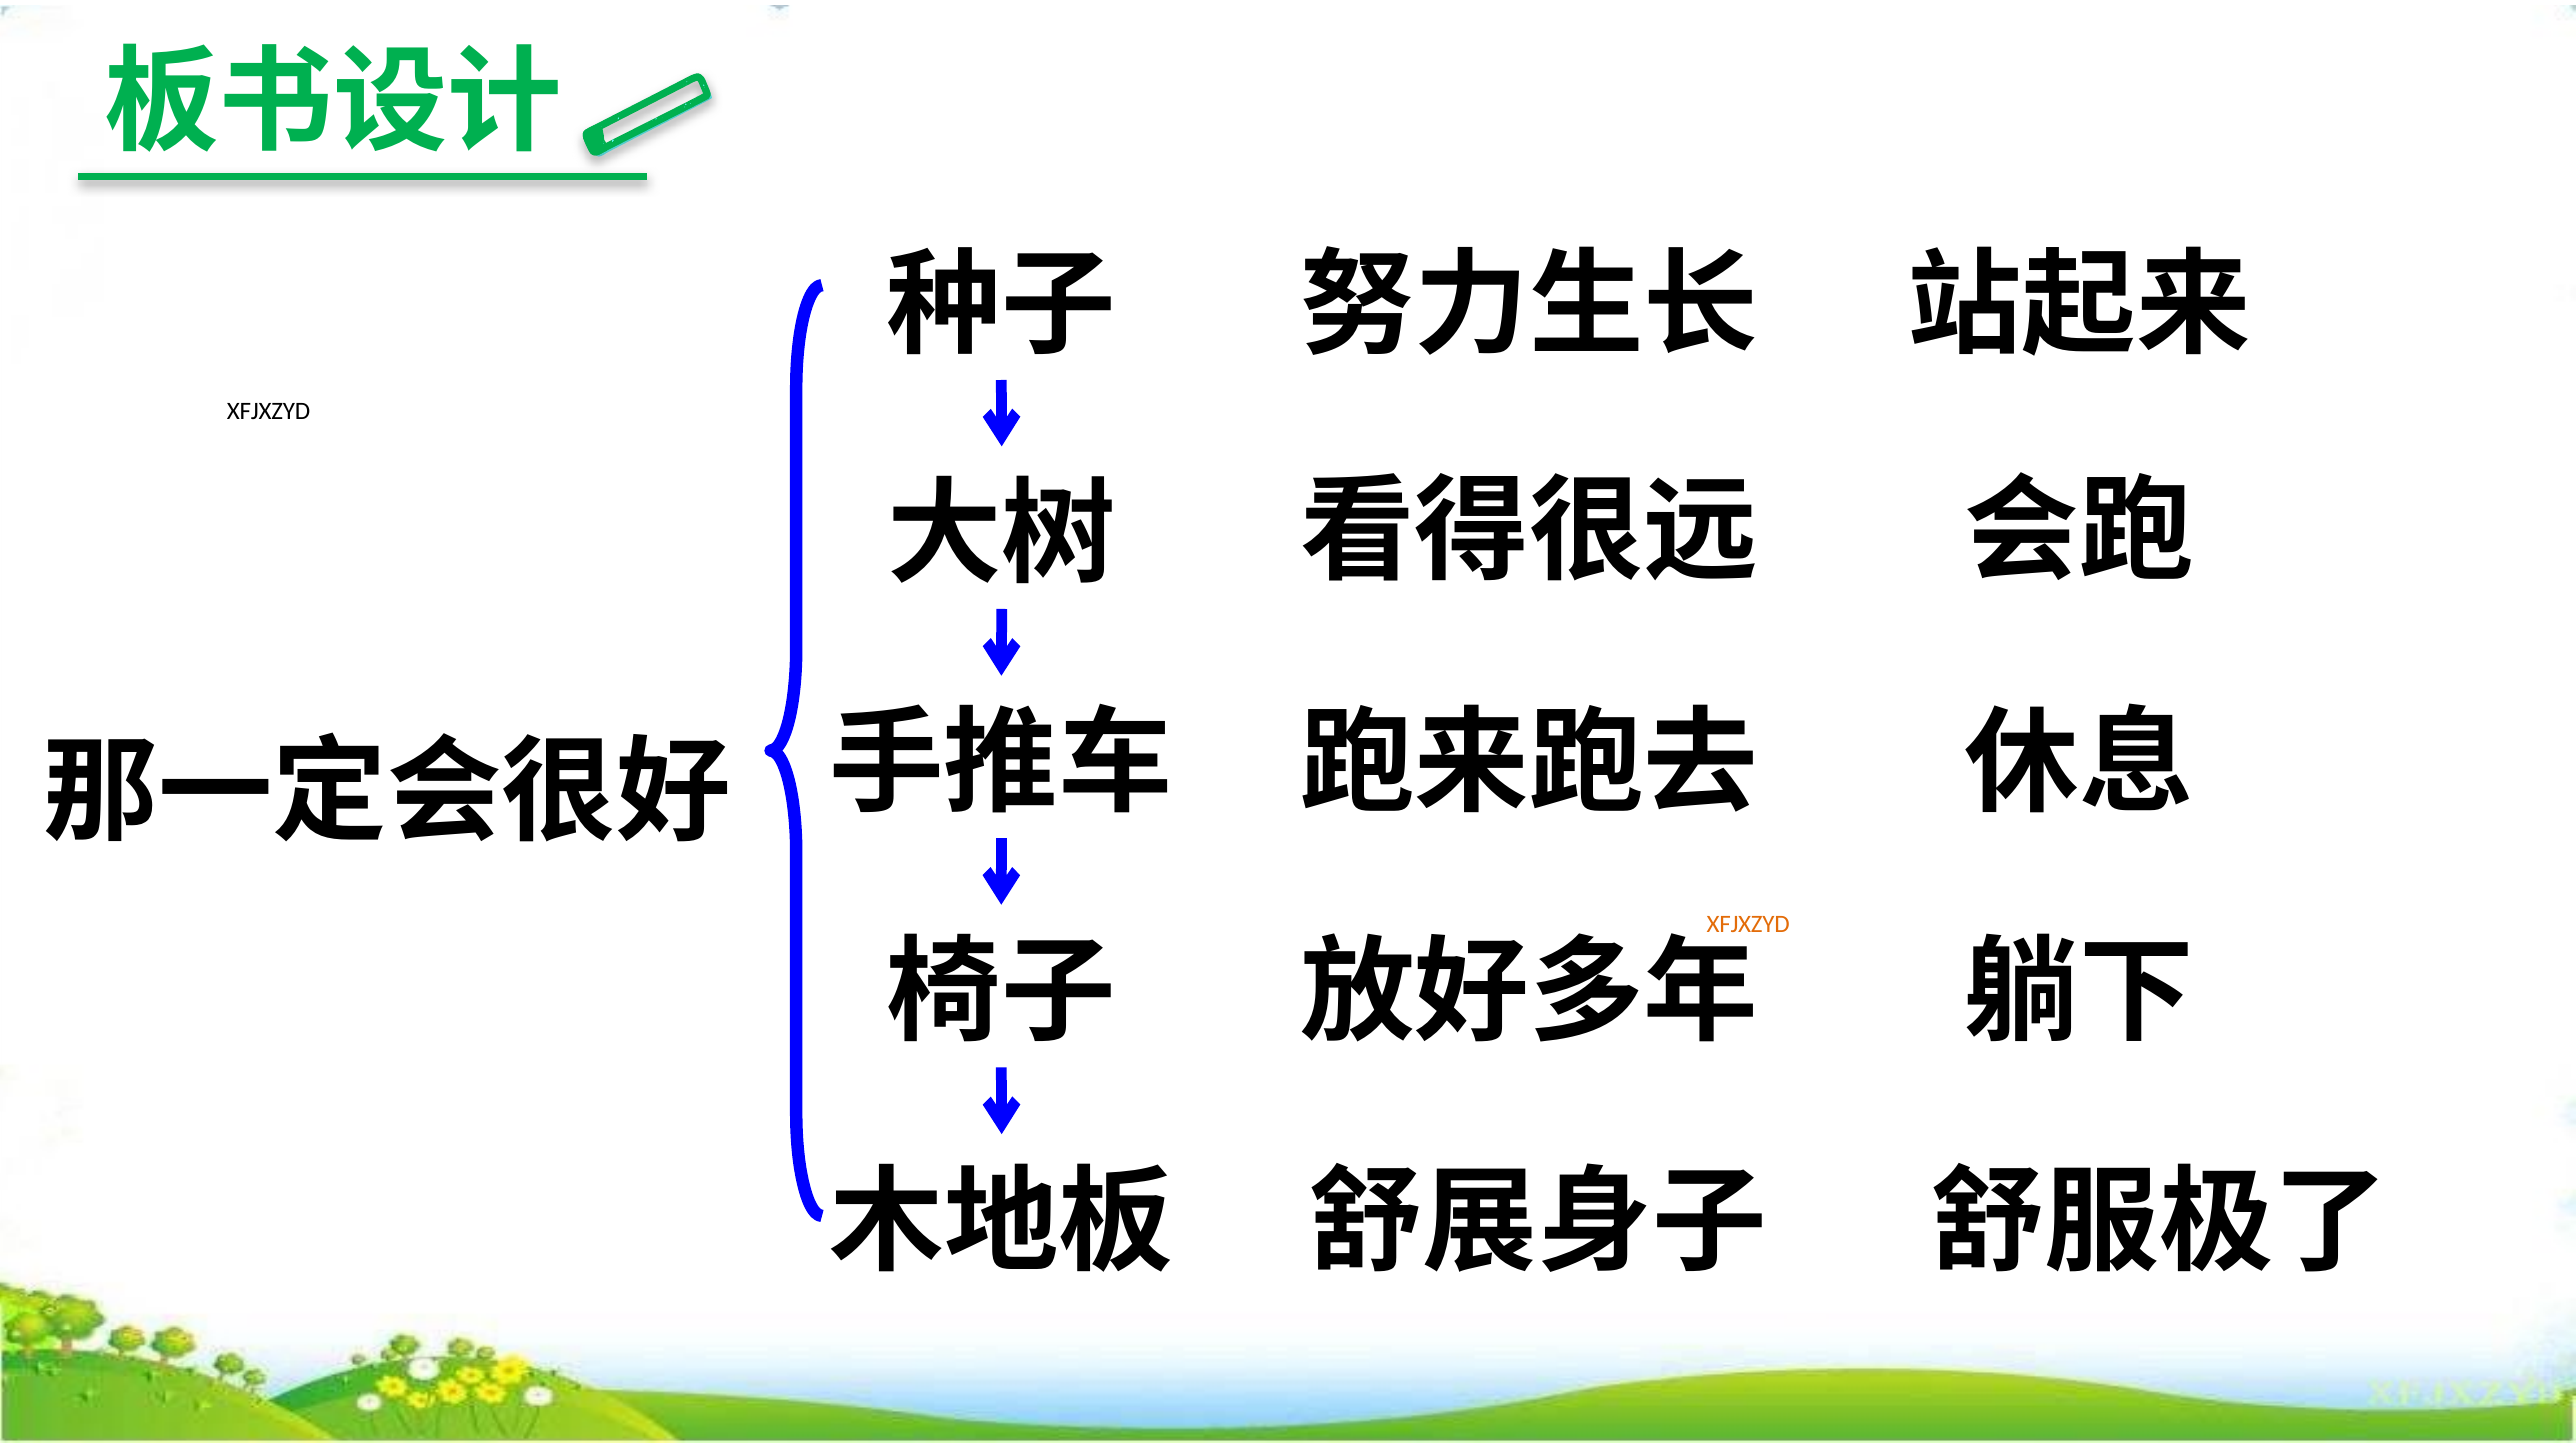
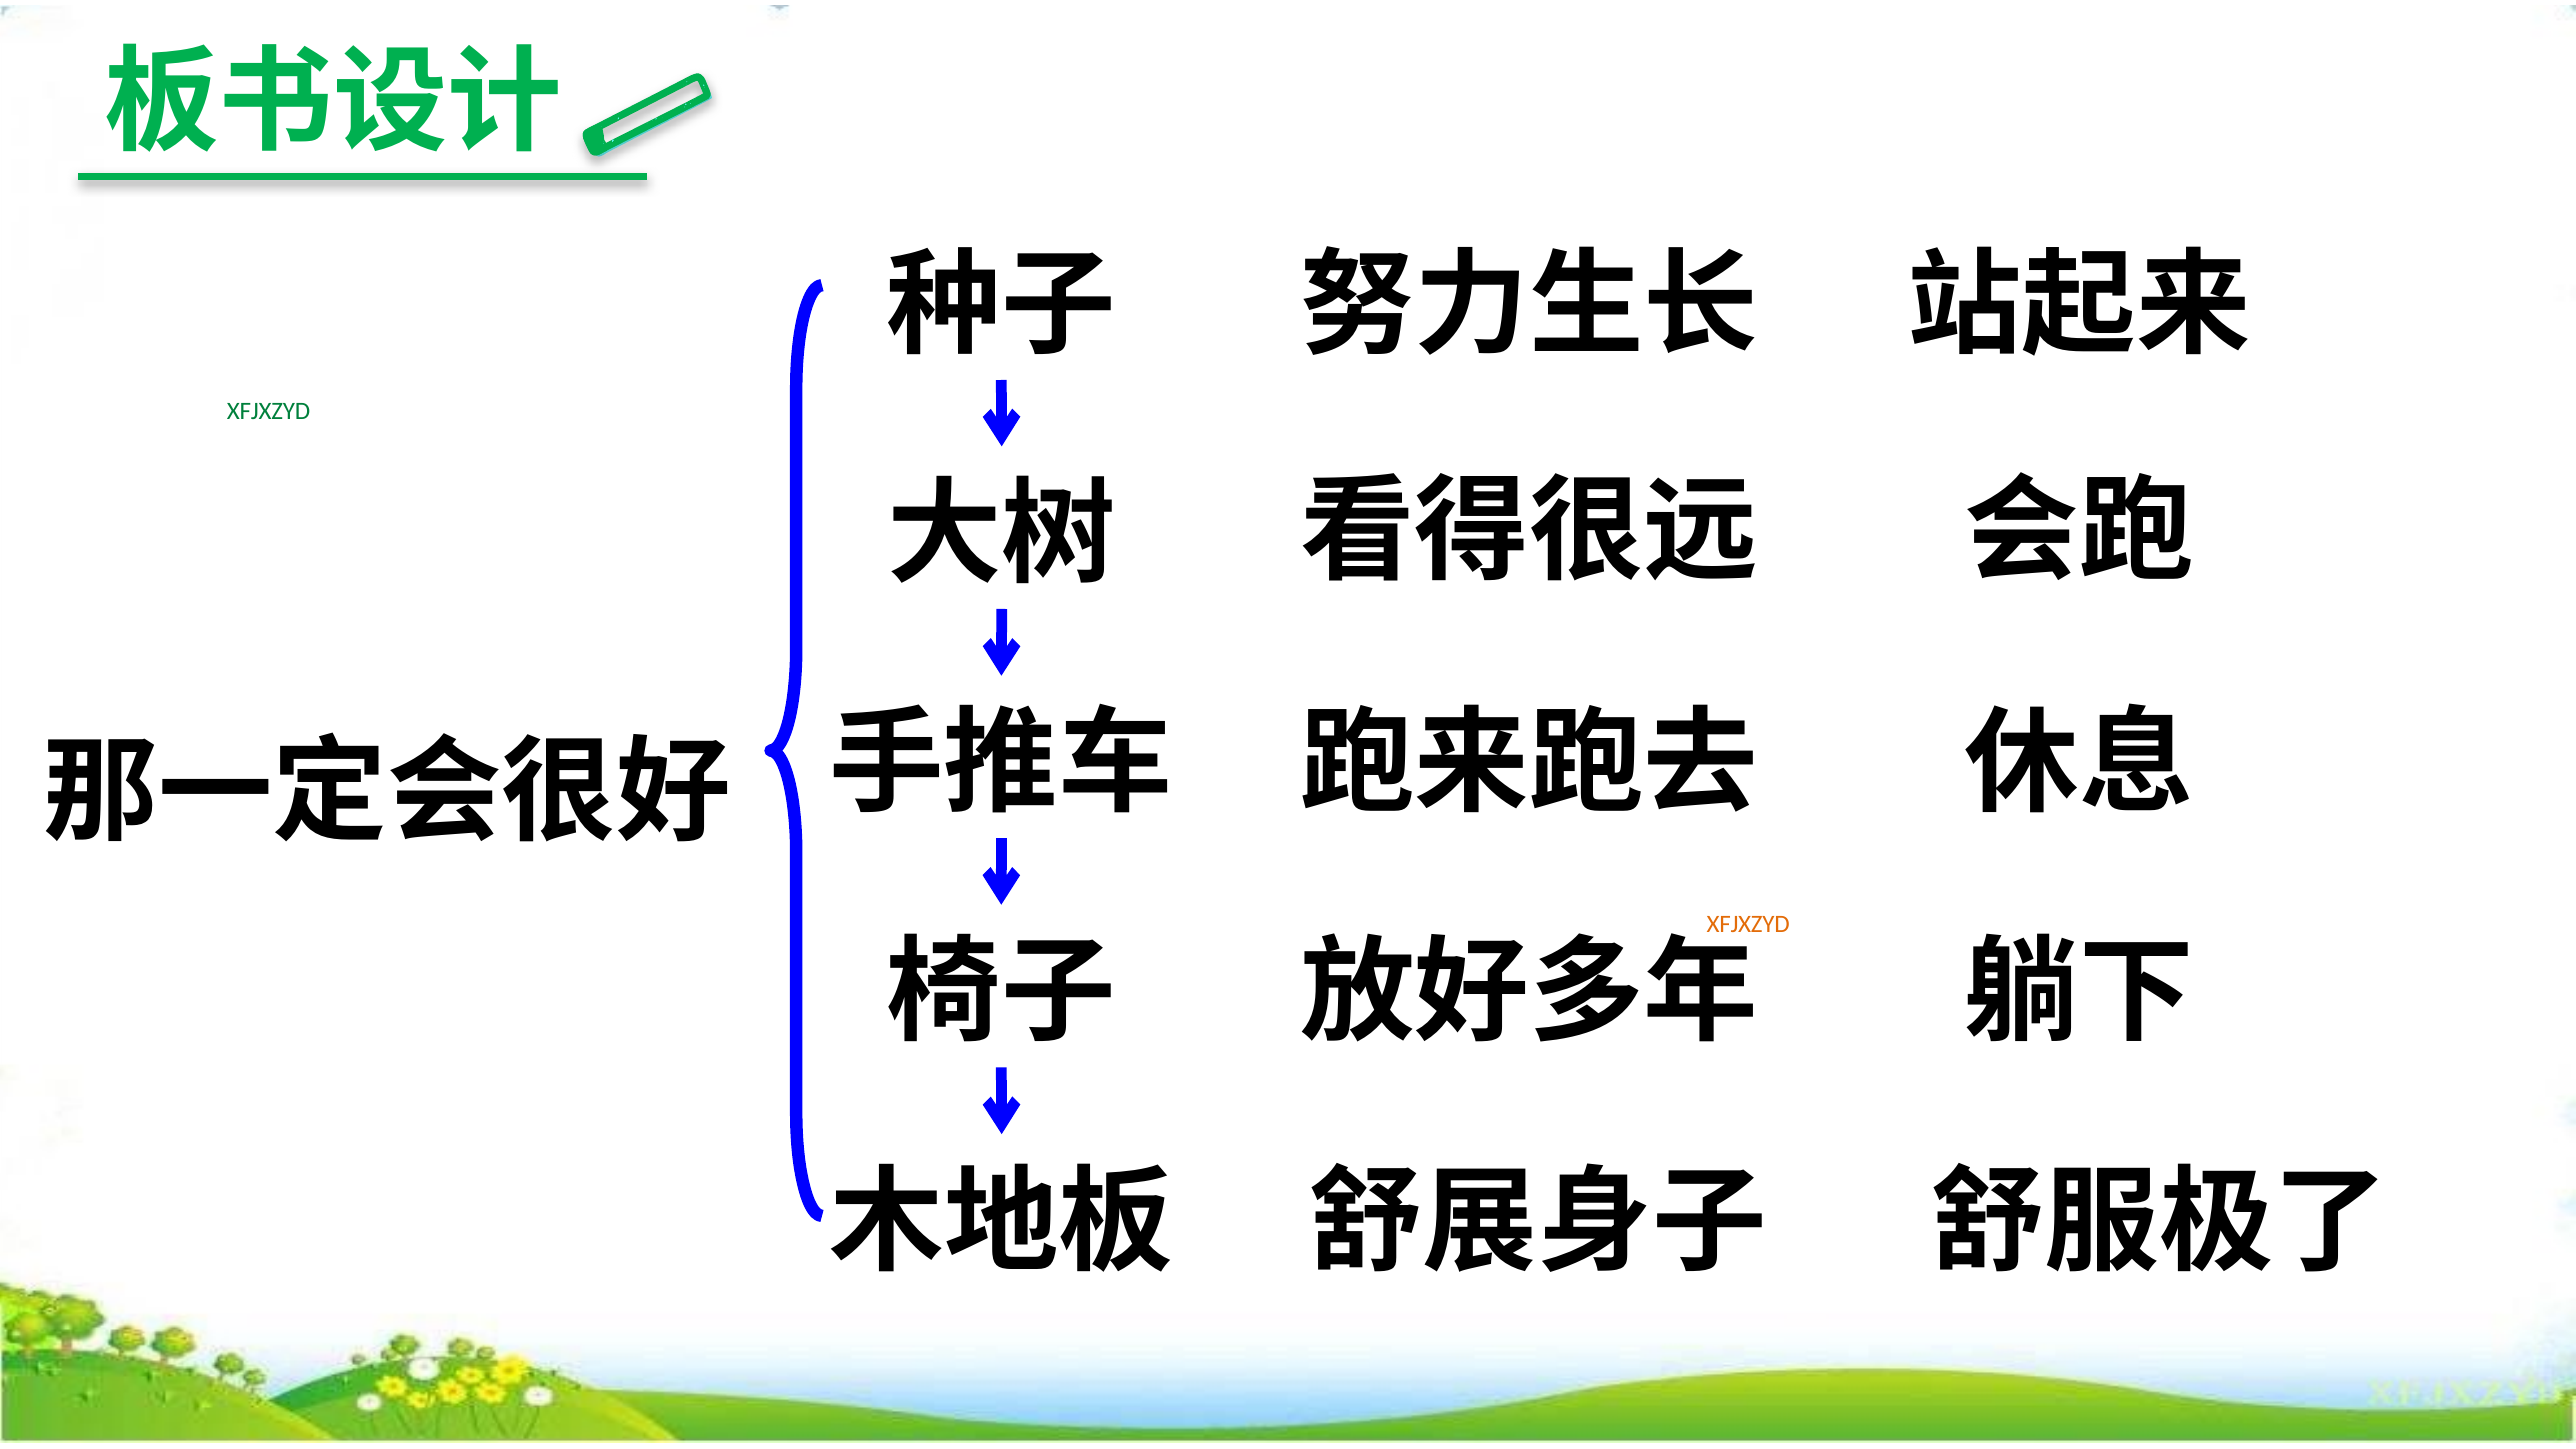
XFJXZYD colour: black -> green (269, 411)
